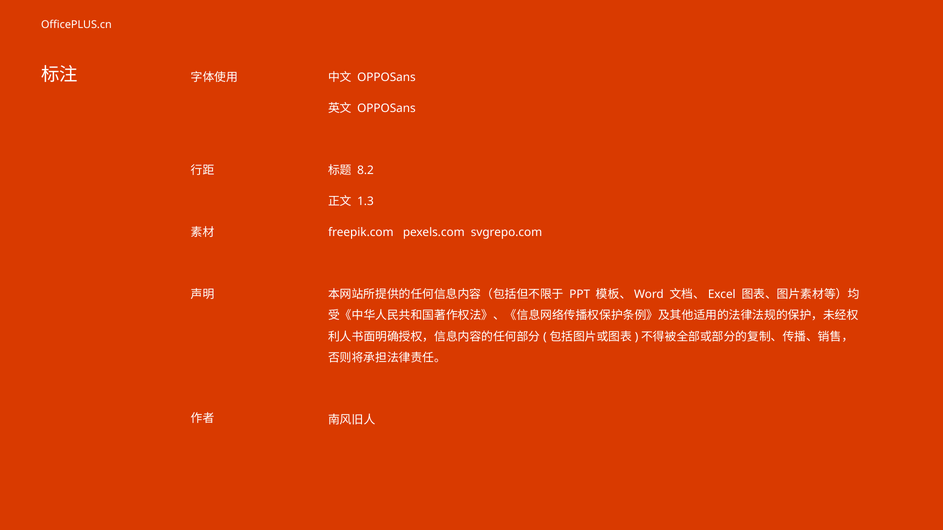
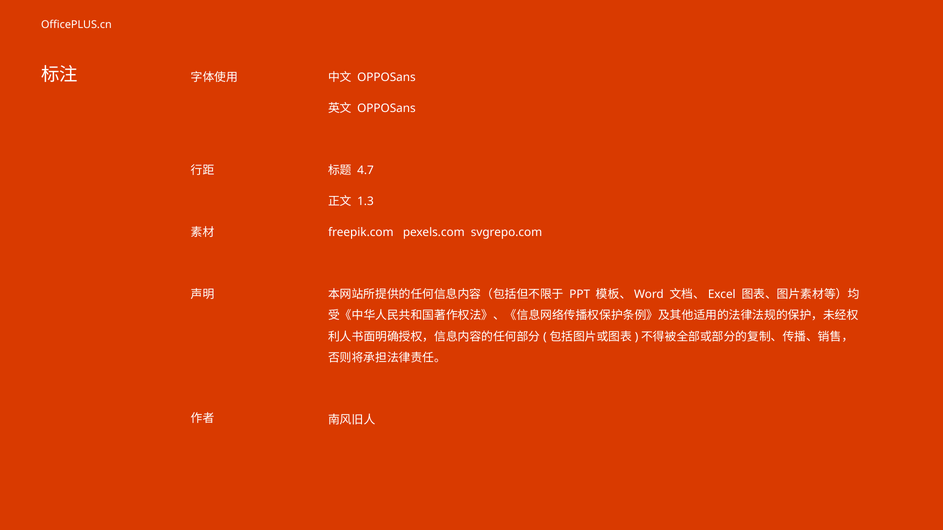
8.2: 8.2 -> 4.7 (365, 170)
